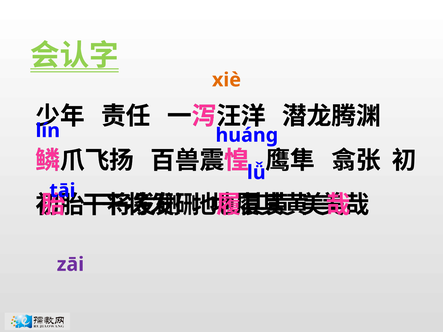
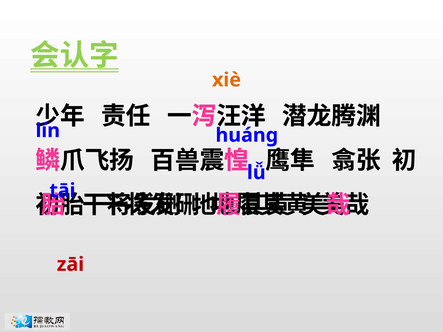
zāi colour: purple -> red (70, 265)
